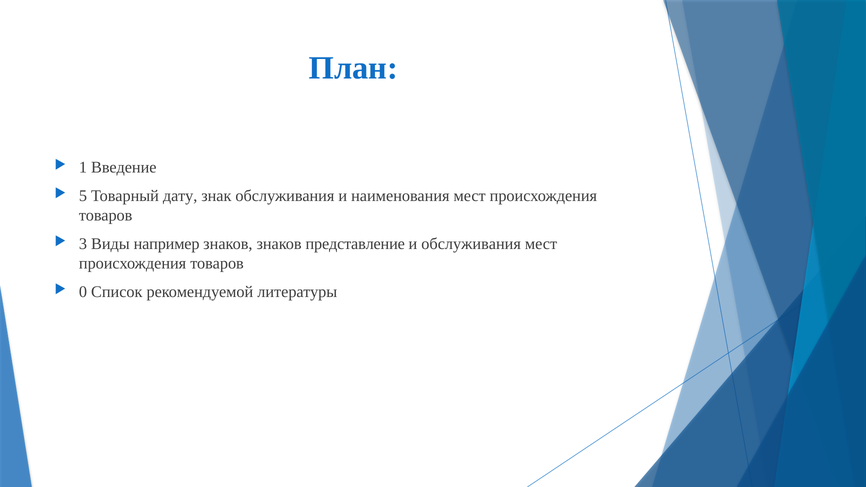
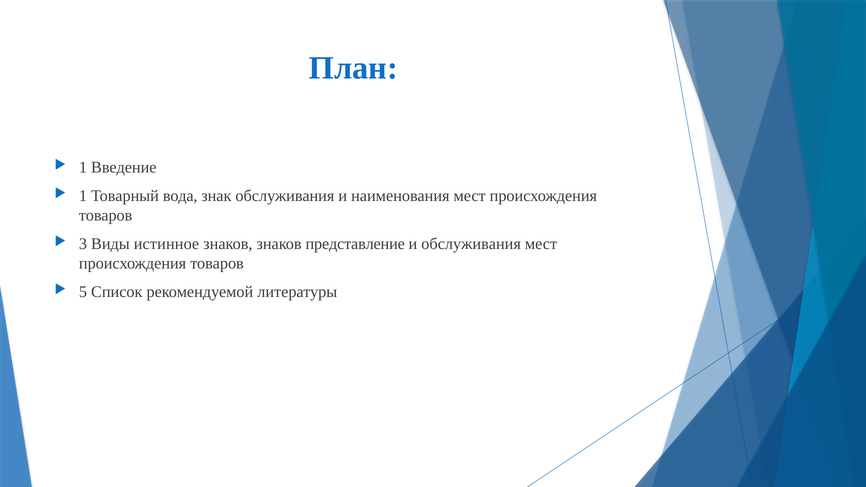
5: 5 -> 1 (83, 196)
дату: дату -> вода (180, 196)
например: например -> истинное (166, 244)
0: 0 -> 5 (83, 292)
